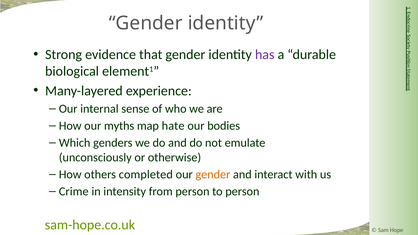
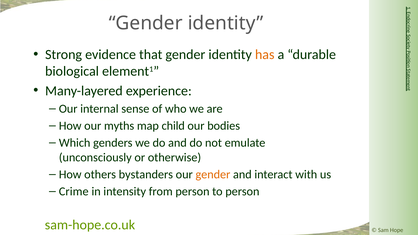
has colour: purple -> orange (265, 55)
hate: hate -> child (173, 126)
completed: completed -> bystanders (146, 175)
